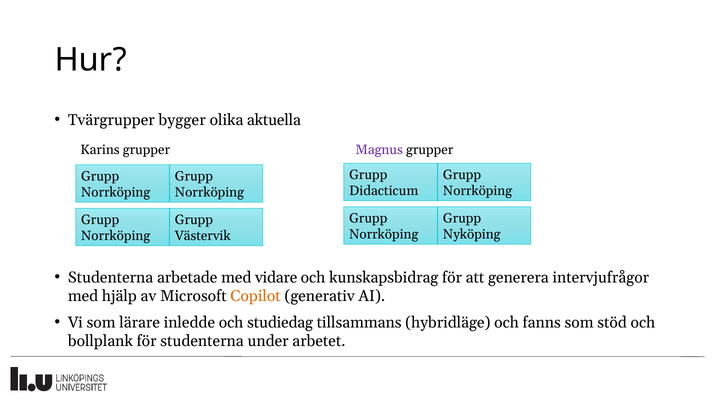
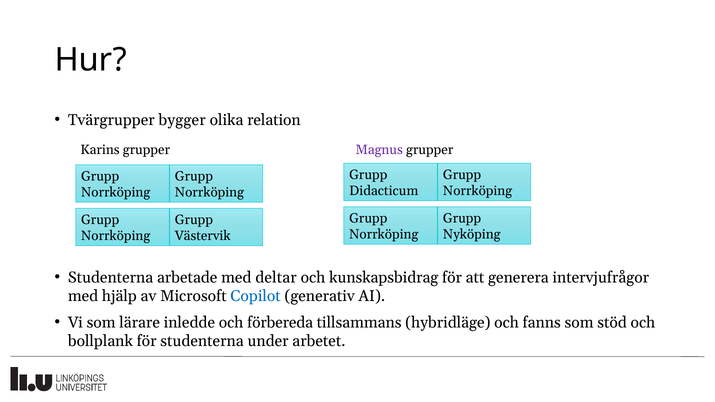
aktuella: aktuella -> relation (274, 120)
vidare: vidare -> deltar (276, 278)
Copilot colour: orange -> blue (256, 296)
studiedag: studiedag -> förbereda (280, 323)
